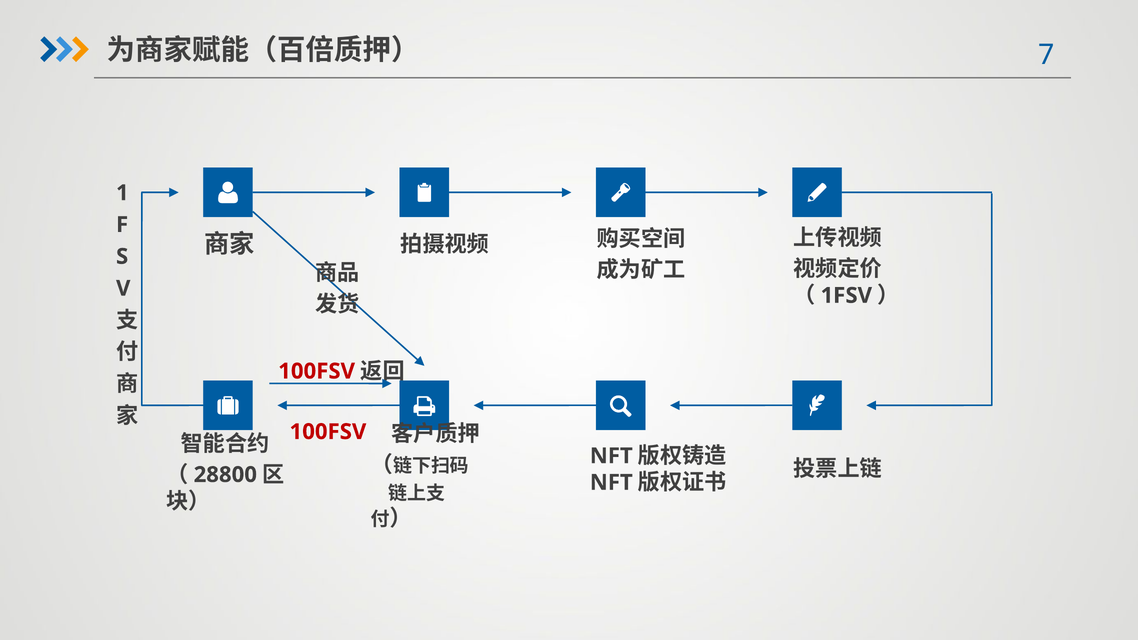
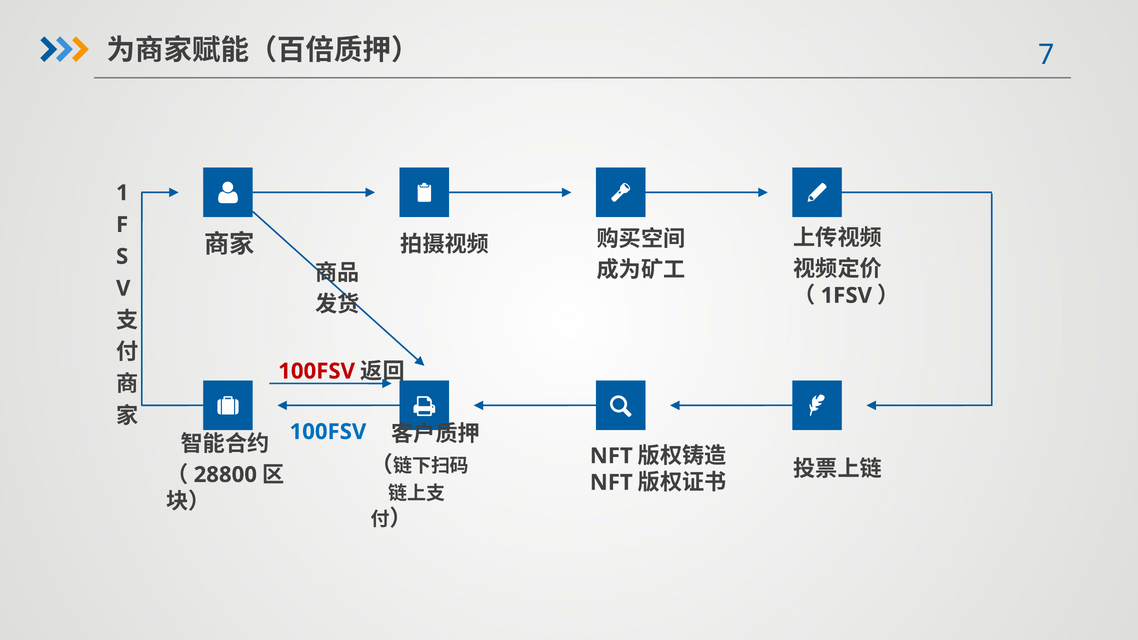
100FSV colour: red -> blue (328, 432)
